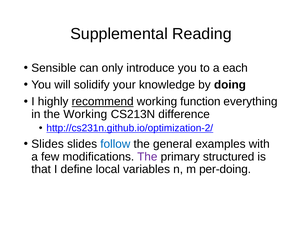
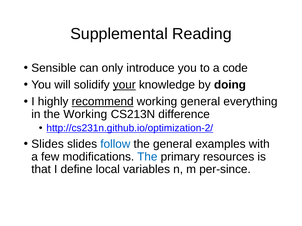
each: each -> code (235, 68)
your underline: none -> present (124, 85)
working function: function -> general (200, 102)
The colour: purple -> blue (147, 157)
structured: structured -> resources (229, 157)
per-doing: per-doing -> per-since (225, 170)
